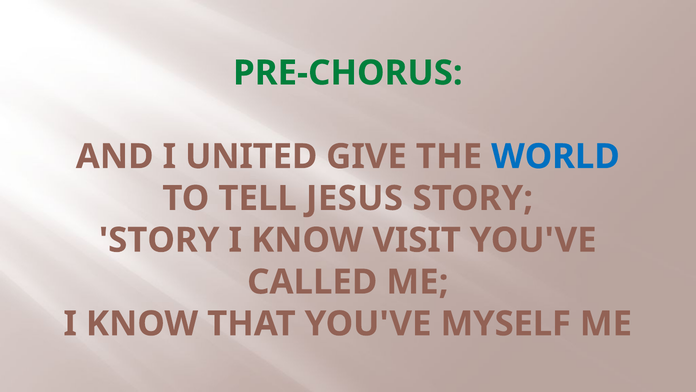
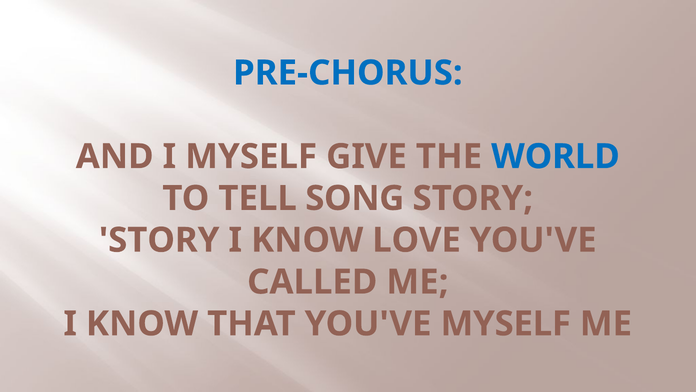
PRE-CHORUS colour: green -> blue (348, 73)
I UNITED: UNITED -> MYSELF (251, 156)
JESUS: JESUS -> SONG (355, 198)
VISIT: VISIT -> LOVE (417, 240)
